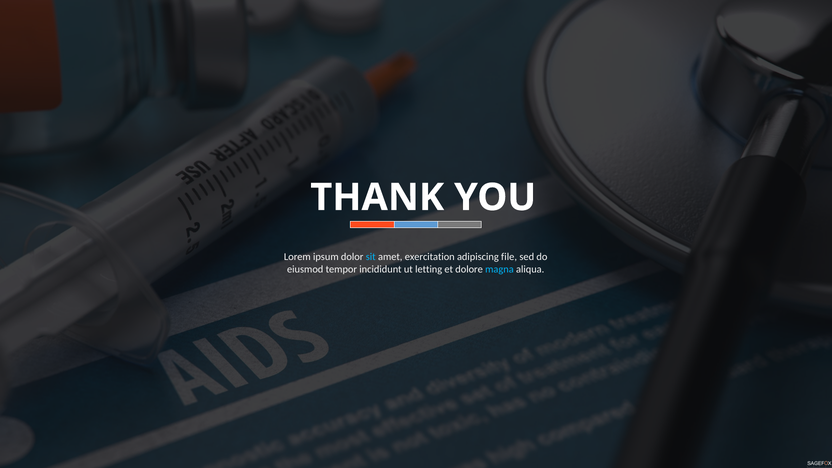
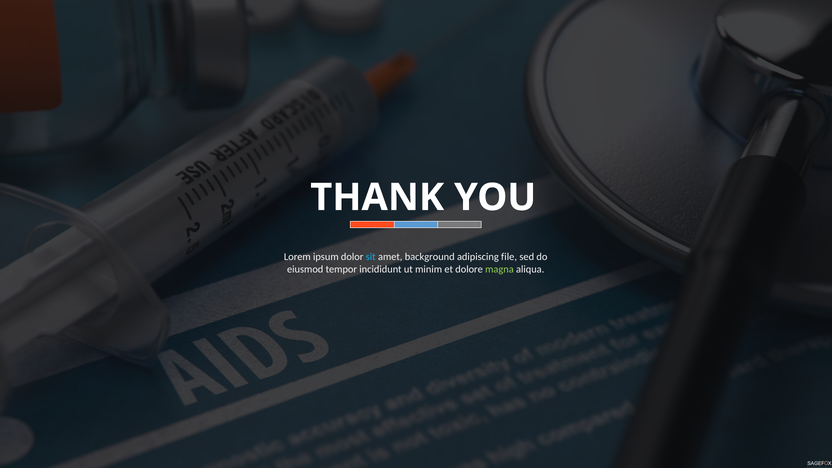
exercitation: exercitation -> background (430, 257)
letting: letting -> minim (429, 269)
magna colour: light blue -> light green (499, 269)
